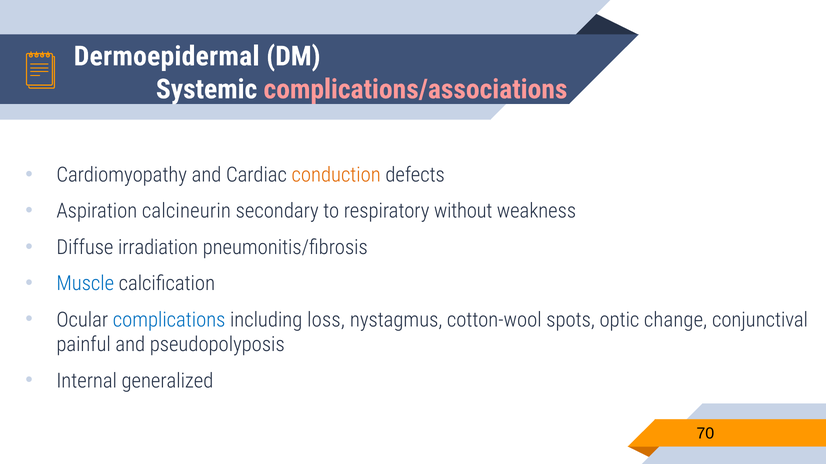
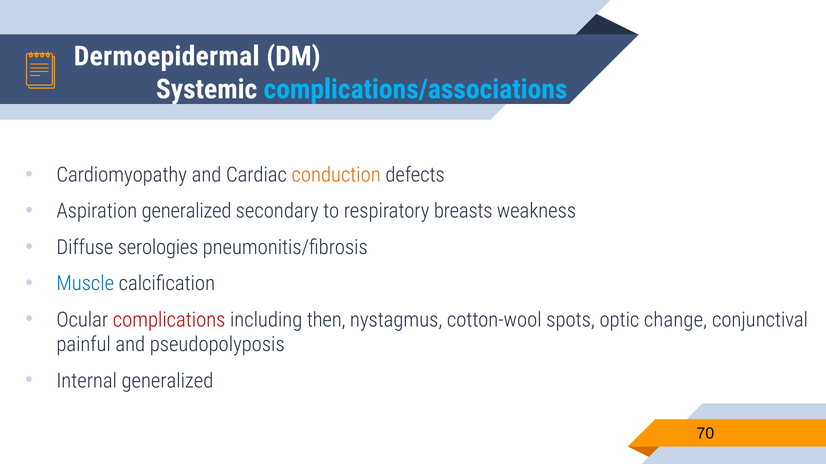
complications/associations colour: pink -> light blue (415, 89)
Aspiration calcineurin: calcineurin -> generalized (187, 211)
without: without -> breasts (463, 211)
irradiation: irradiation -> serologies (158, 248)
complications colour: blue -> red (169, 320)
loss: loss -> then (326, 320)
